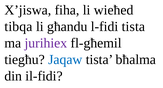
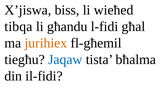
fiha: fiha -> biss (67, 10)
l-fidi tista: tista -> għal (133, 26)
jurihiex colour: purple -> orange (46, 43)
